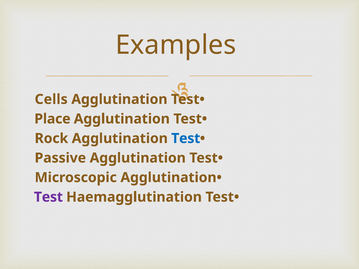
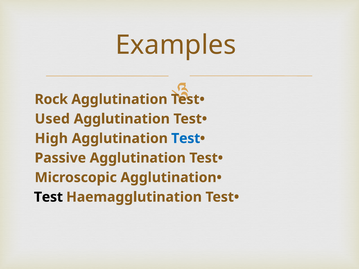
Cells: Cells -> Rock (51, 99)
Place: Place -> Used (52, 119)
Rock: Rock -> High (51, 139)
Test colour: purple -> black (48, 197)
